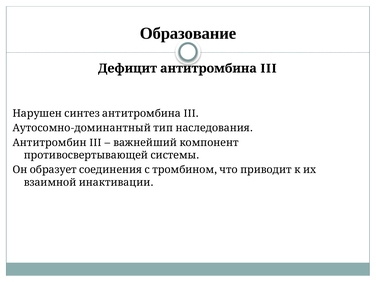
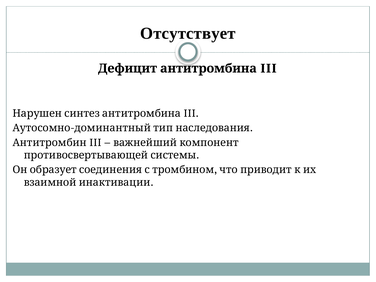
Образование: Образование -> Отсутствует (188, 33)
